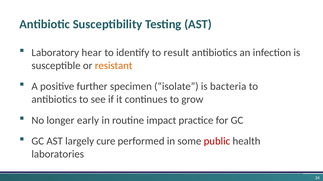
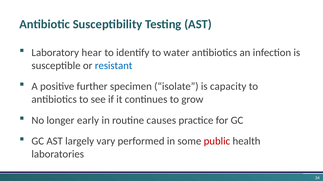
result: result -> water (176, 53)
resistant colour: orange -> blue (114, 66)
bacteria: bacteria -> capacity (228, 87)
impact: impact -> causes (161, 121)
cure: cure -> vary (106, 142)
